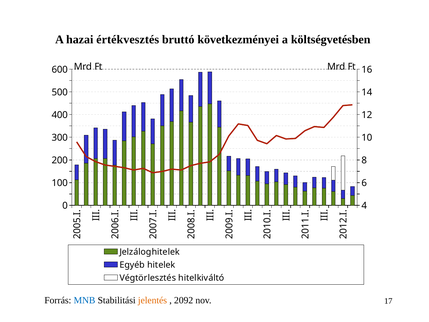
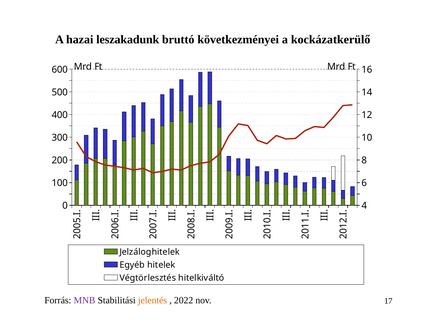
értékvesztés: értékvesztés -> leszakadunk (128, 39)
költségvetésben: költségvetésben -> kockázatkerülő (331, 39)
MNB colour: blue -> purple (85, 300)
2092: 2092 -> 2022 (184, 300)
